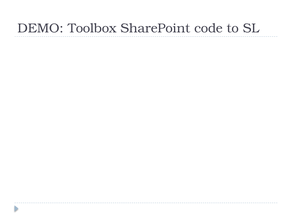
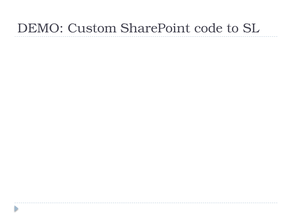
Toolbox: Toolbox -> Custom (92, 28)
